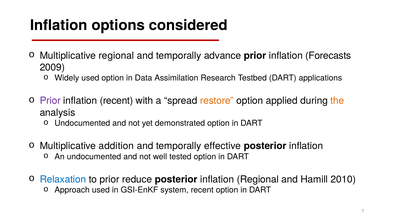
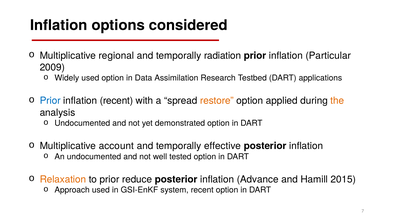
advance: advance -> radiation (223, 56)
Forecasts: Forecasts -> Particular (328, 56)
Prior colour: purple -> blue (50, 101)
addition: addition -> account (116, 146)
Relaxation colour: blue -> orange (63, 180)
inflation Regional: Regional -> Advance (258, 180)
2010: 2010 -> 2015 (343, 180)
